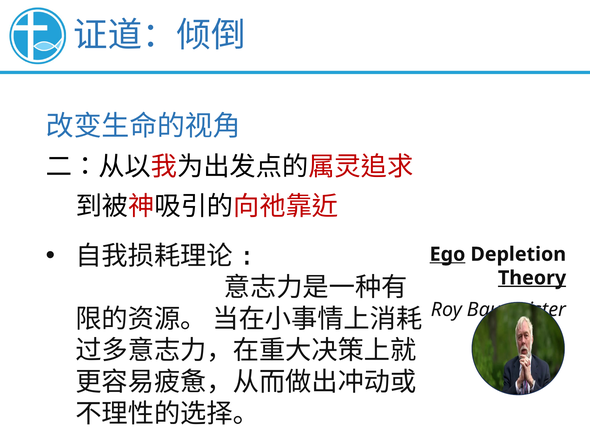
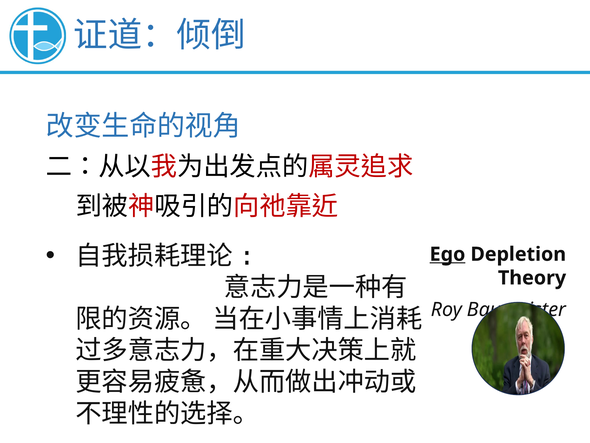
Theory underline: present -> none (532, 278)
